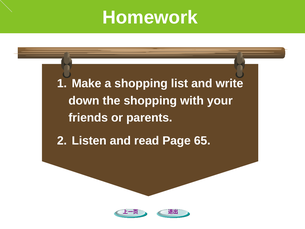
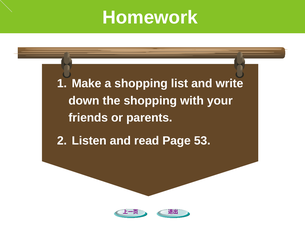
65: 65 -> 53 (202, 141)
